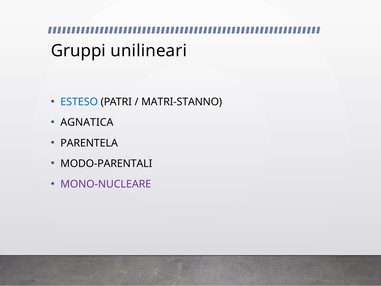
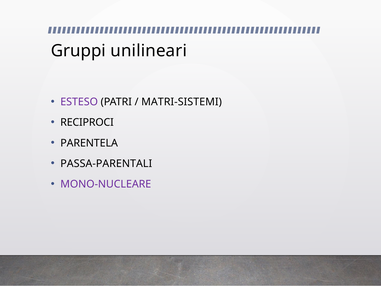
ESTESO colour: blue -> purple (79, 102)
MATRI-STANNO: MATRI-STANNO -> MATRI-SISTEMI (182, 102)
AGNATICA: AGNATICA -> RECIPROCI (87, 122)
MODO-PARENTALI: MODO-PARENTALI -> PASSA-PARENTALI (106, 163)
